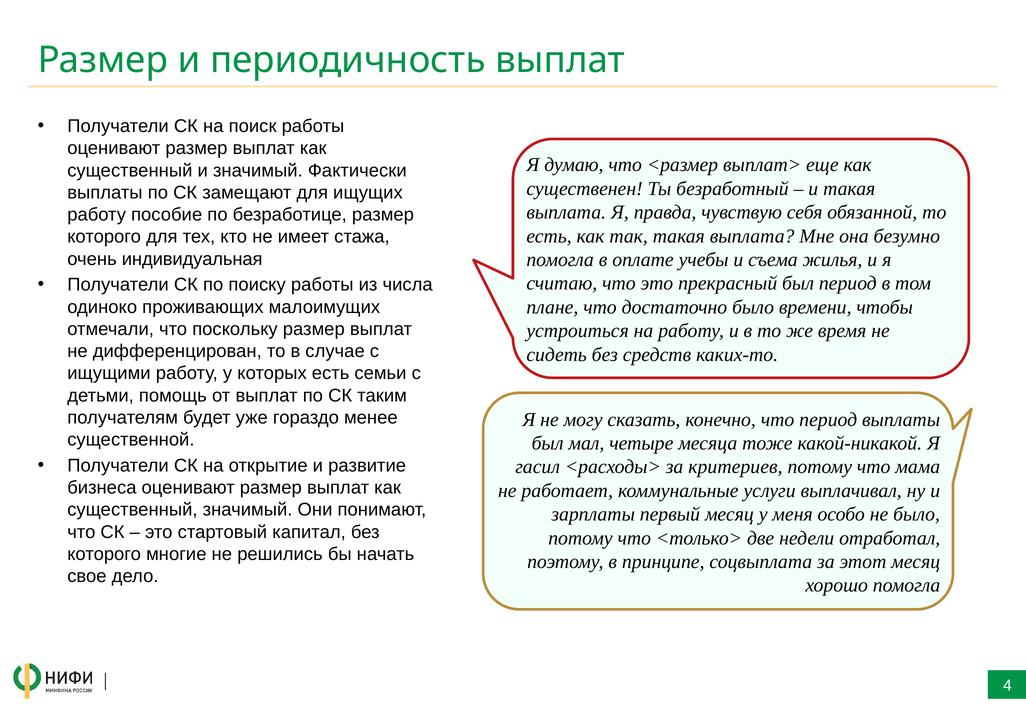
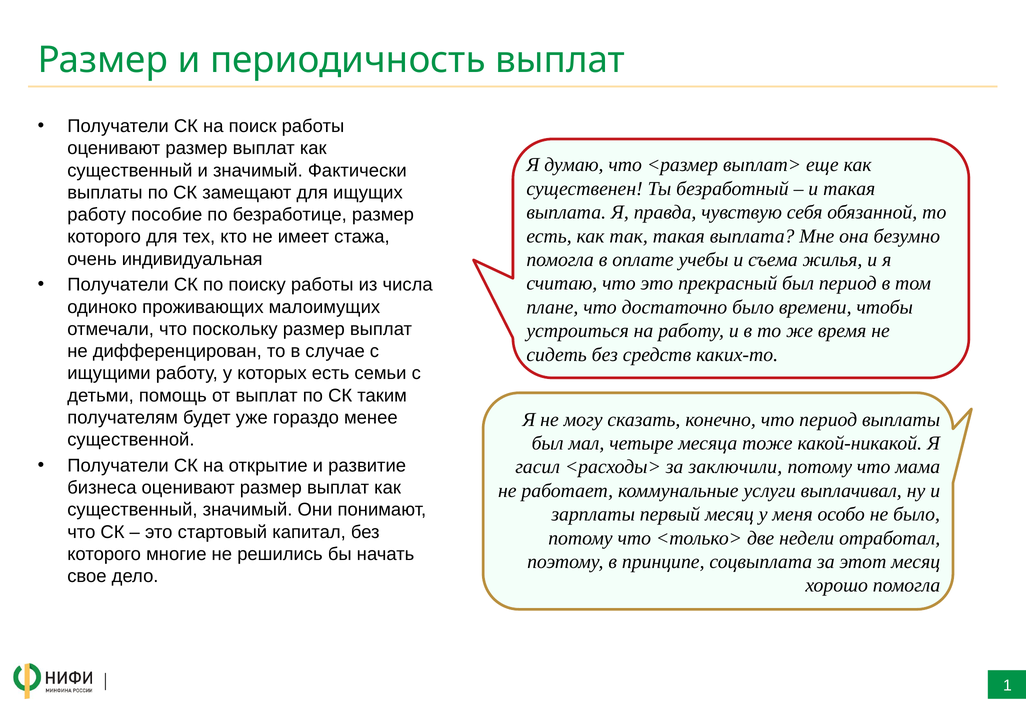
критериев: критериев -> заключили (735, 466)
4: 4 -> 1 (1007, 685)
